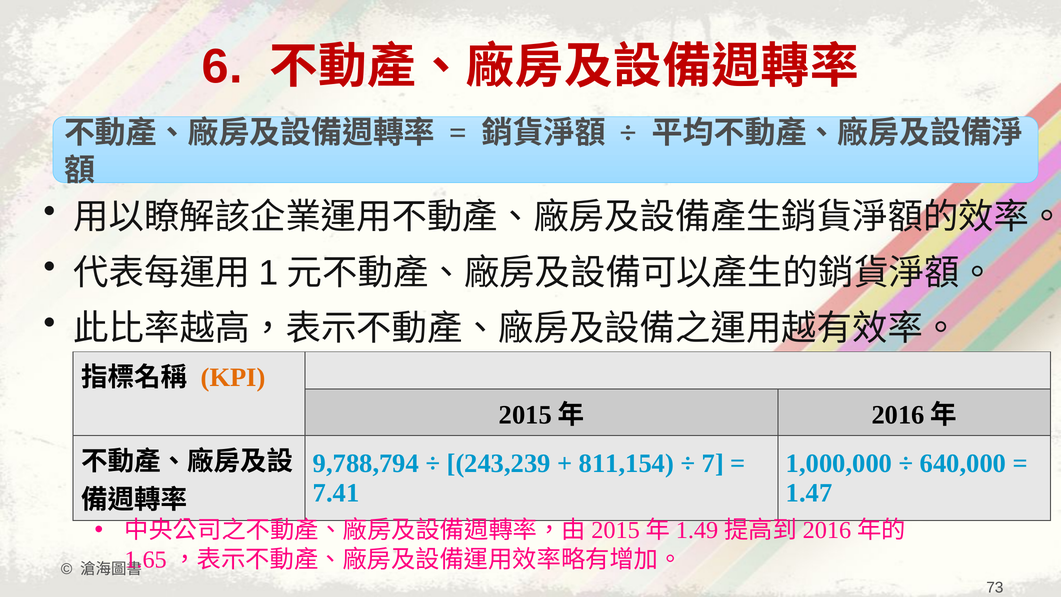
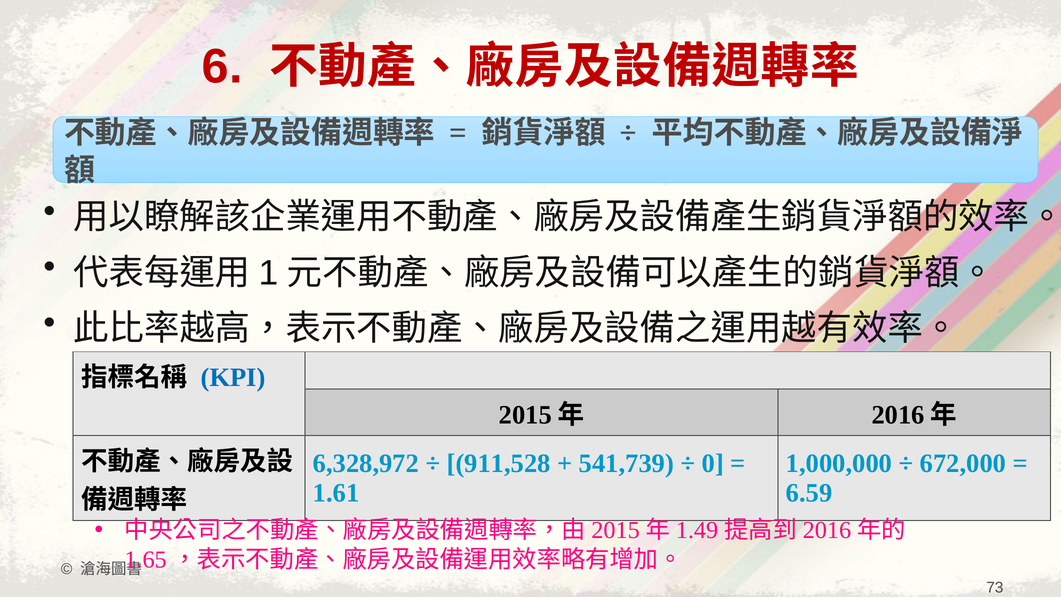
KPI colour: orange -> blue (233, 378)
9,788,794: 9,788,794 -> 6,328,972 (366, 463)
243,239: 243,239 -> 911,528 (499, 463)
811,154: 811,154 -> 541,739 (626, 463)
7: 7 -> 0 (713, 463)
640,000: 640,000 -> 672,000 (963, 463)
7.41: 7.41 -> 1.61 (336, 493)
1.47: 1.47 -> 6.59 (809, 493)
